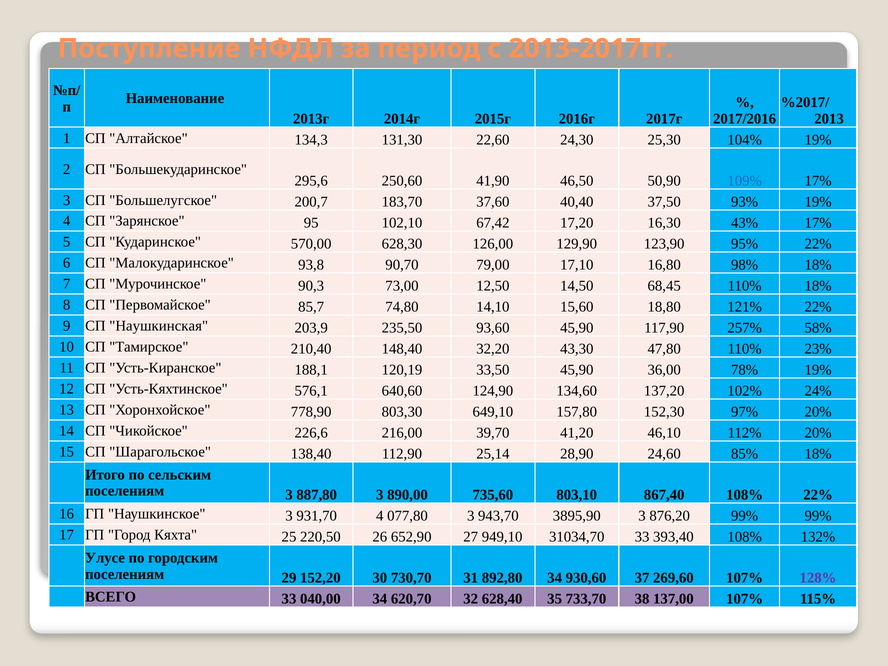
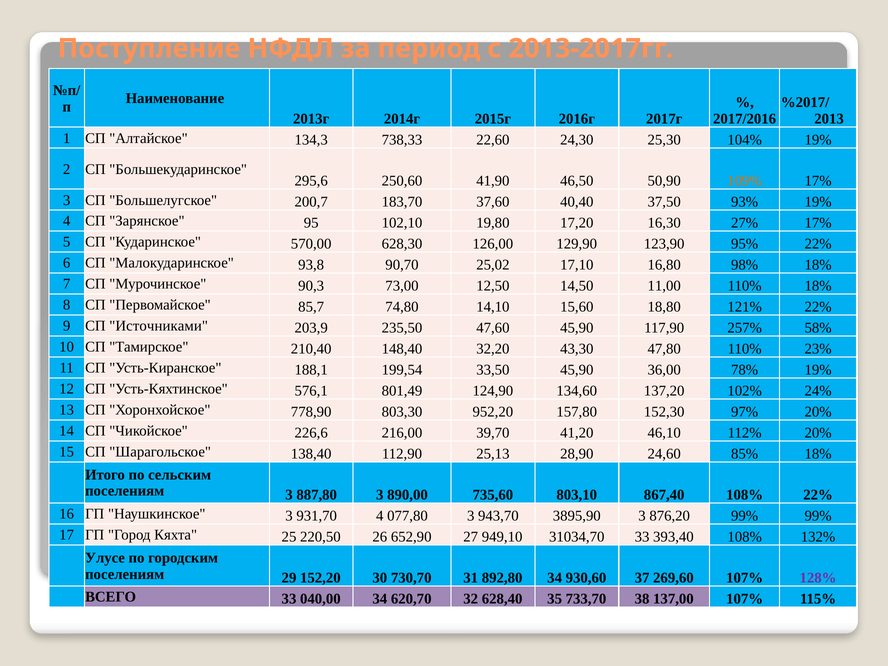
131,30: 131,30 -> 738,33 (402, 140)
109% colour: blue -> orange (745, 181)
67,42: 67,42 -> 19,80 (493, 223)
43%: 43% -> 27% (745, 223)
79,00: 79,00 -> 25,02 (493, 265)
68,45: 68,45 -> 11,00 (664, 286)
Наушкинская: Наушкинская -> Источниками (159, 326)
93,60: 93,60 -> 47,60 (493, 328)
120,19: 120,19 -> 199,54 (402, 370)
640,60: 640,60 -> 801,49 (402, 391)
649,10: 649,10 -> 952,20 (493, 412)
25,14: 25,14 -> 25,13 (493, 454)
